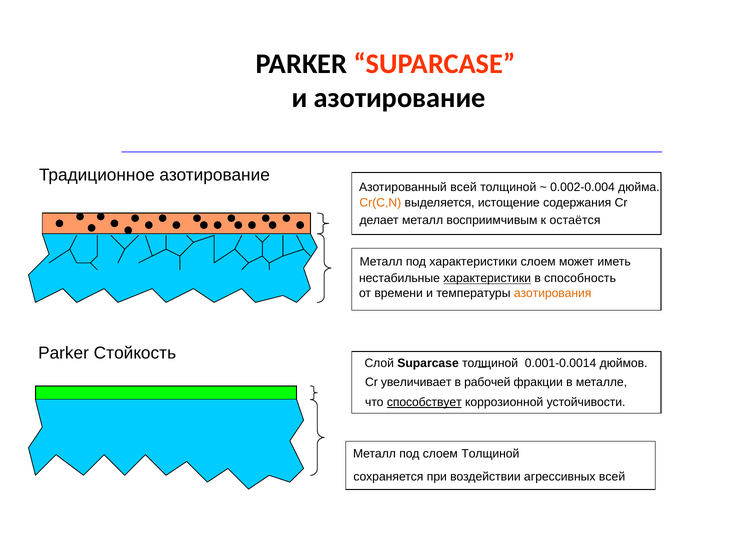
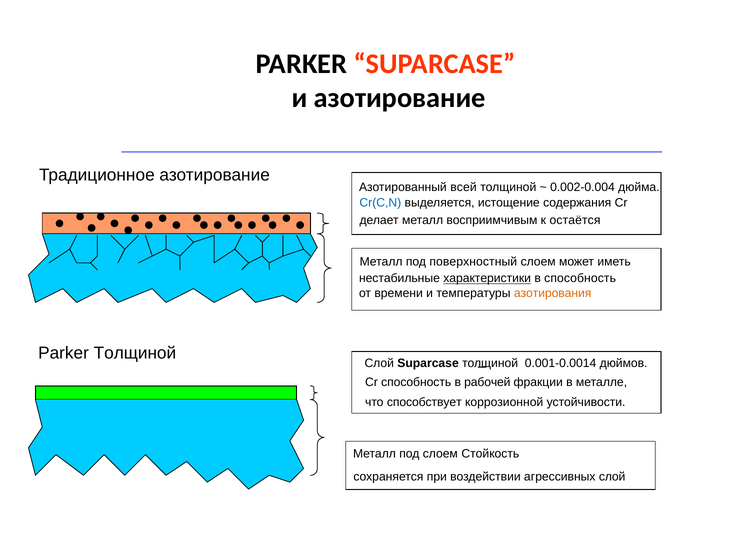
Cr(C,N colour: orange -> blue (380, 203)
под характеристики: характеристики -> поверхностный (473, 262)
Parker Стойкость: Стойкость -> Толщиной (135, 353)
Cr увеличивает: увеличивает -> способность (416, 382)
способствует underline: present -> none (424, 402)
слоем Толщиной: Толщиной -> Стойкость (490, 454)
агрессивных всей: всей -> слой (612, 477)
